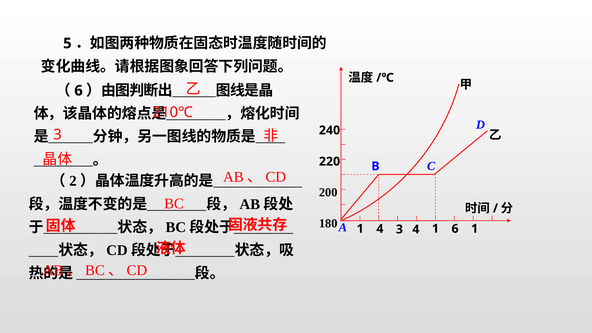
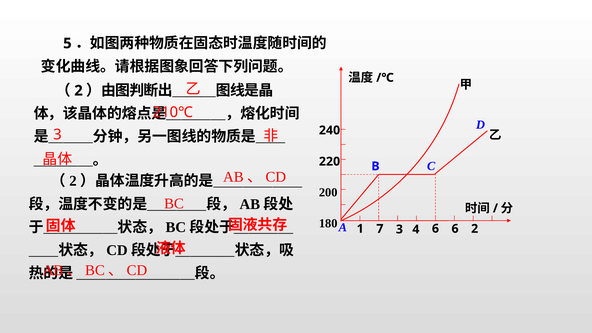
6: 6 -> 2 (79, 91)
1 4: 4 -> 7 (380, 229)
4 1: 1 -> 6 (435, 229)
6 1: 1 -> 2 (475, 229)
